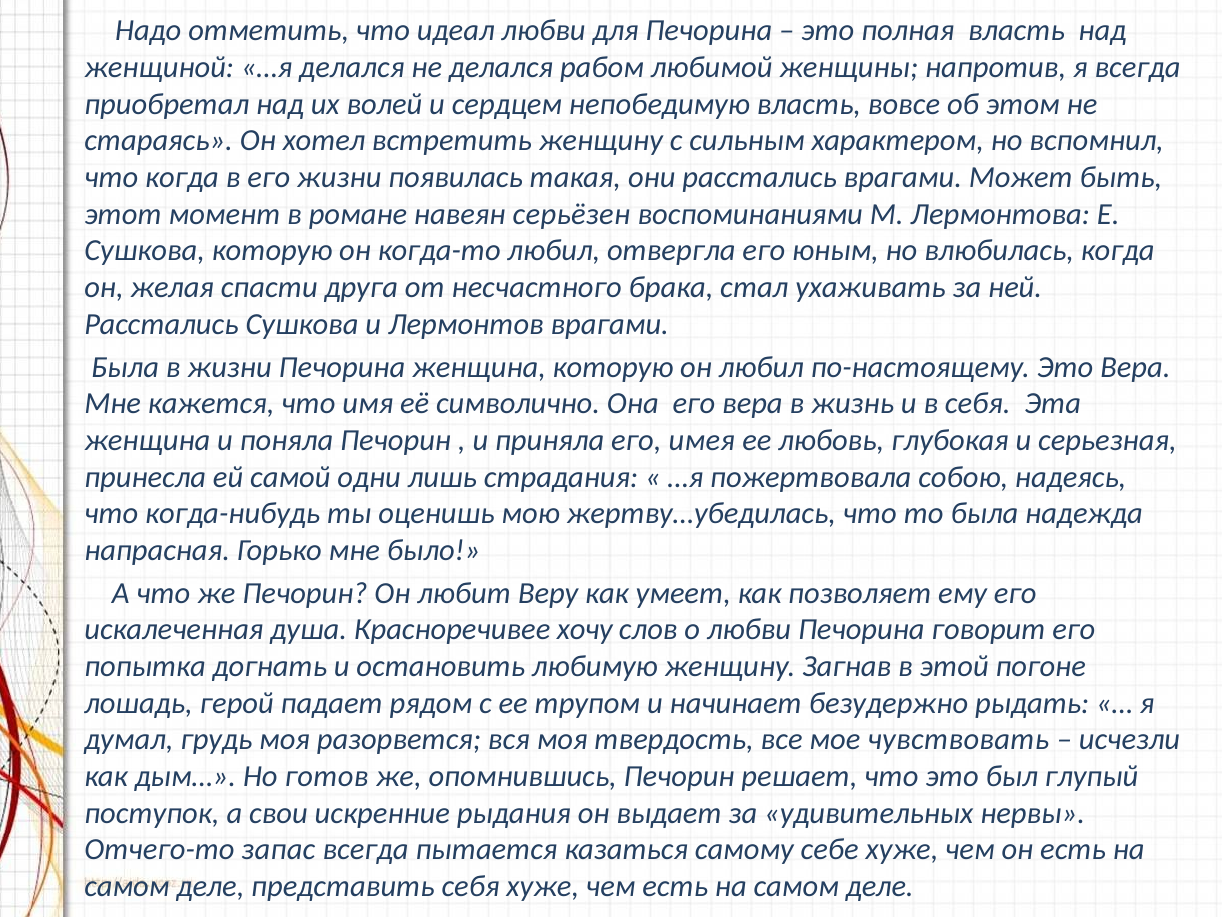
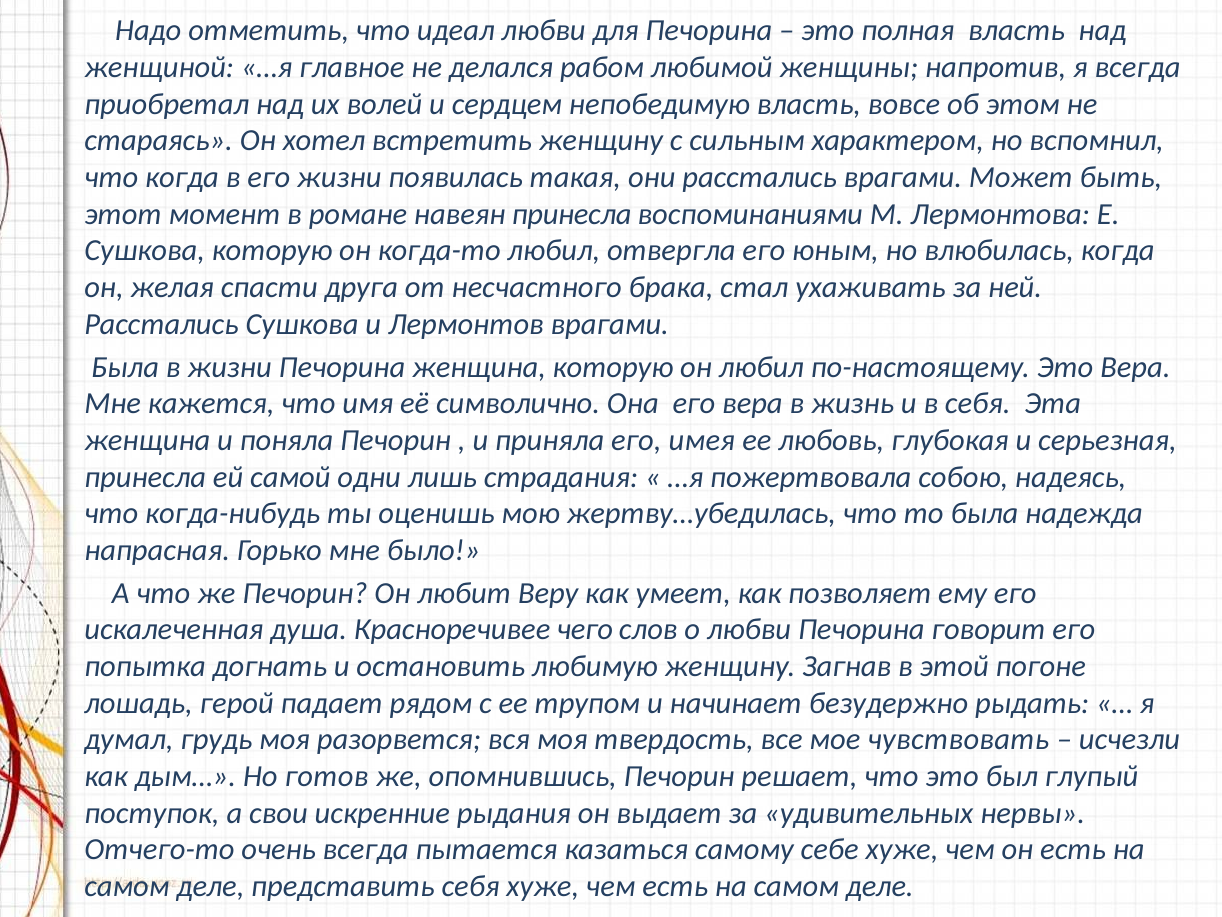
…я делался: делался -> главное (352, 67)
навеян серьёзен: серьёзен -> принесла (572, 214)
хочу: хочу -> чего (585, 629)
запас: запас -> очень (279, 849)
